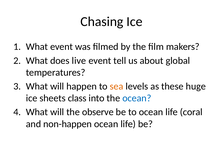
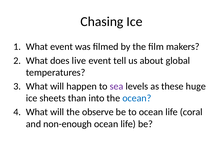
sea colour: orange -> purple (117, 86)
class: class -> than (77, 98)
non-happen: non-happen -> non-enough (68, 124)
